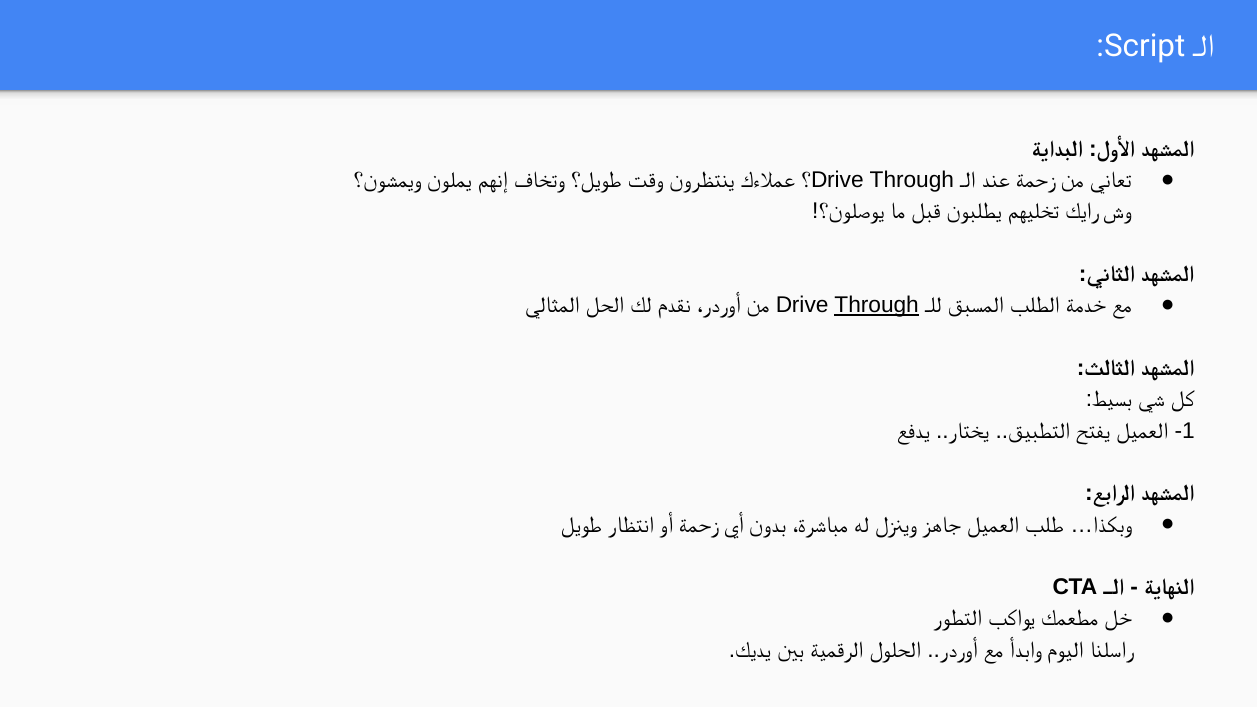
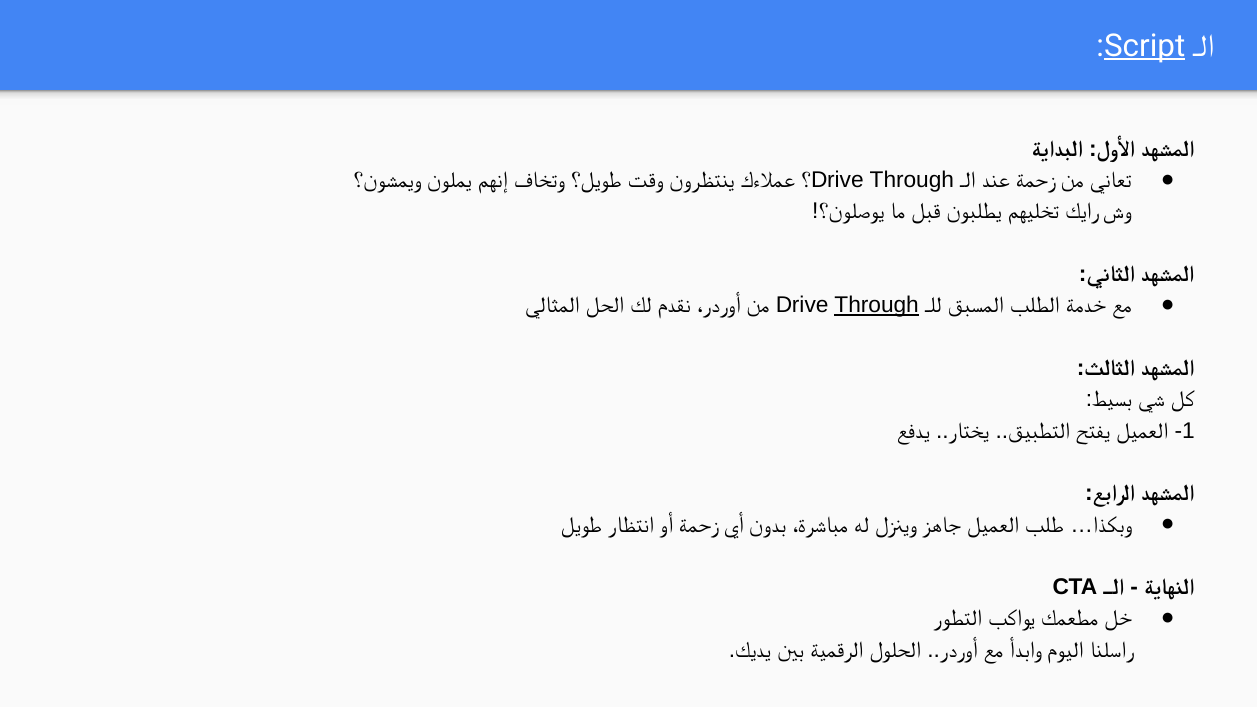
Script underline: none -> present (1145, 46)
